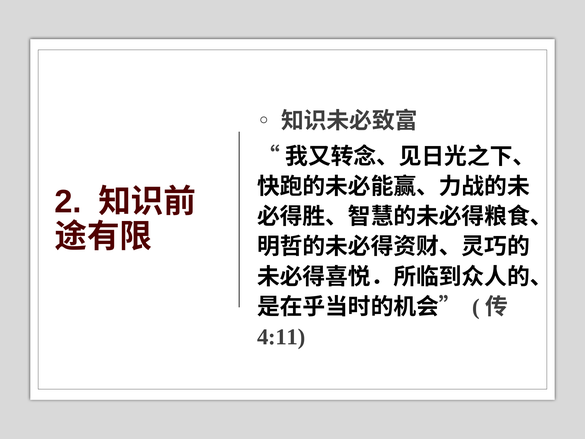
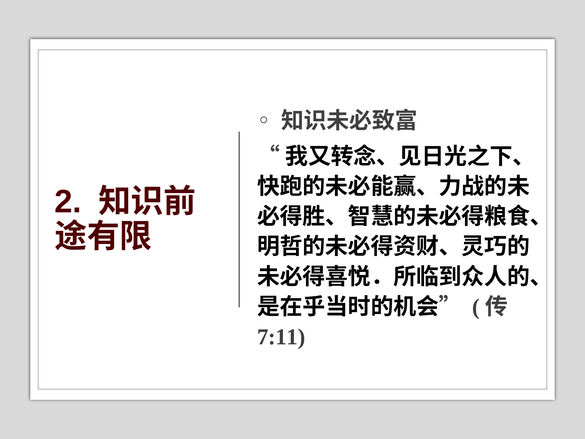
4:11: 4:11 -> 7:11 (281, 337)
